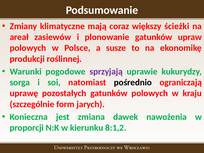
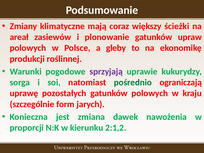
susze: susze -> gleby (116, 48)
pośrednio colour: black -> green (133, 82)
8:1,2: 8:1,2 -> 2:1,2 (116, 128)
